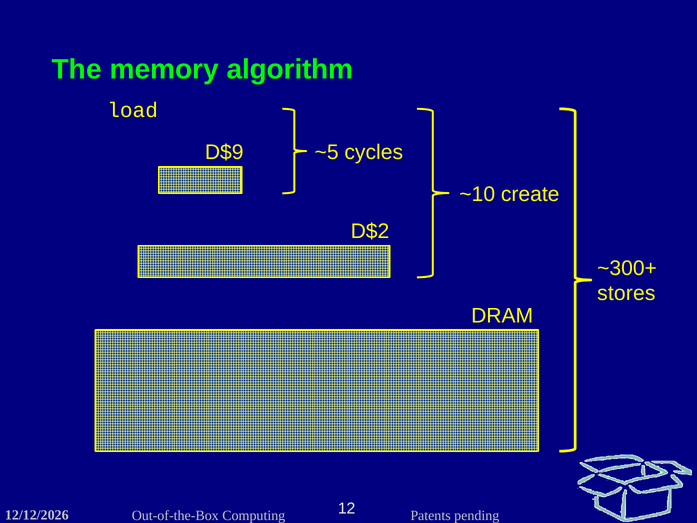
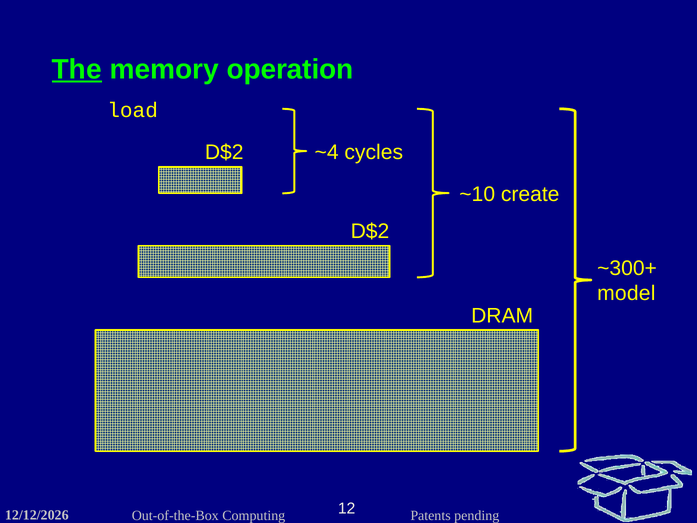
The underline: none -> present (77, 69)
algorithm: algorithm -> operation (290, 69)
D$9: D$9 -> D$2 (224, 152)
~5: ~5 -> ~4 (327, 152)
stores: stores -> model (626, 294)
